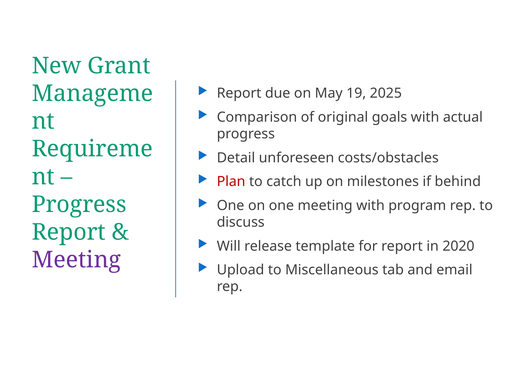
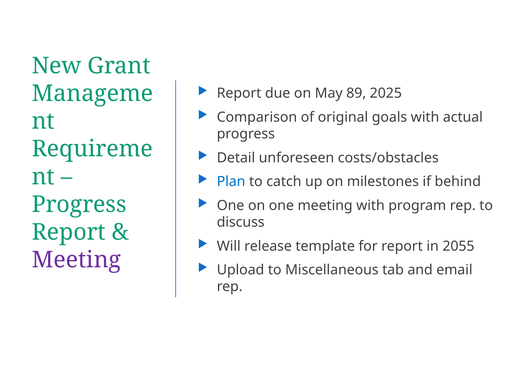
19: 19 -> 89 (356, 93)
Plan colour: red -> blue (231, 182)
2020: 2020 -> 2055 (458, 247)
